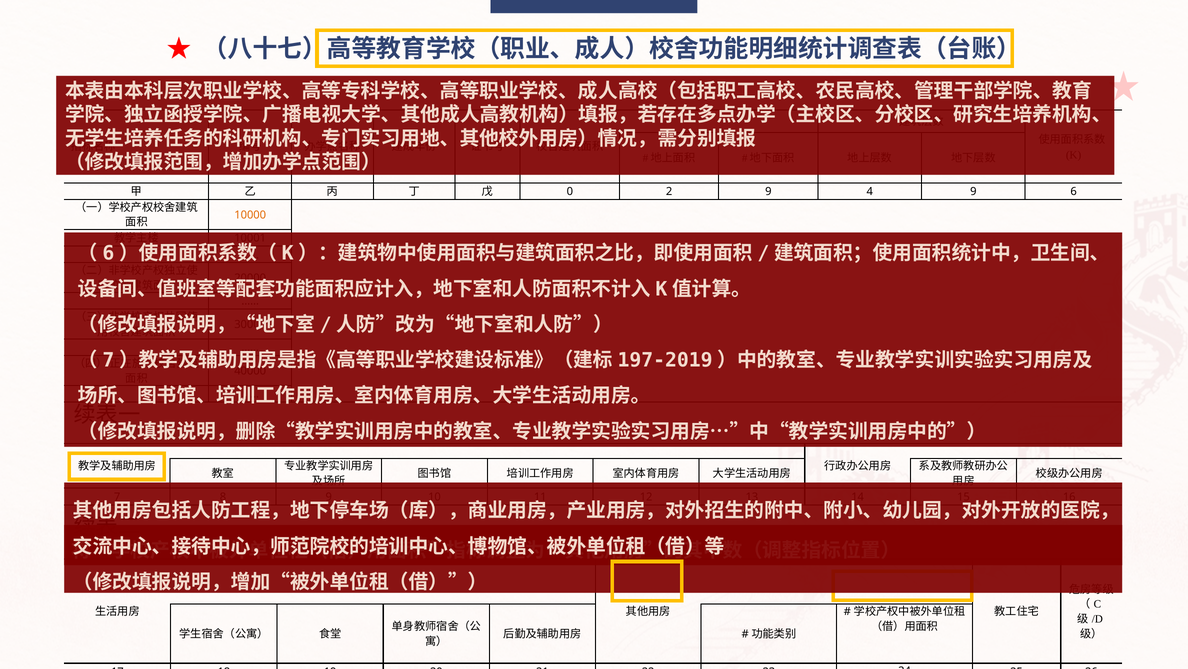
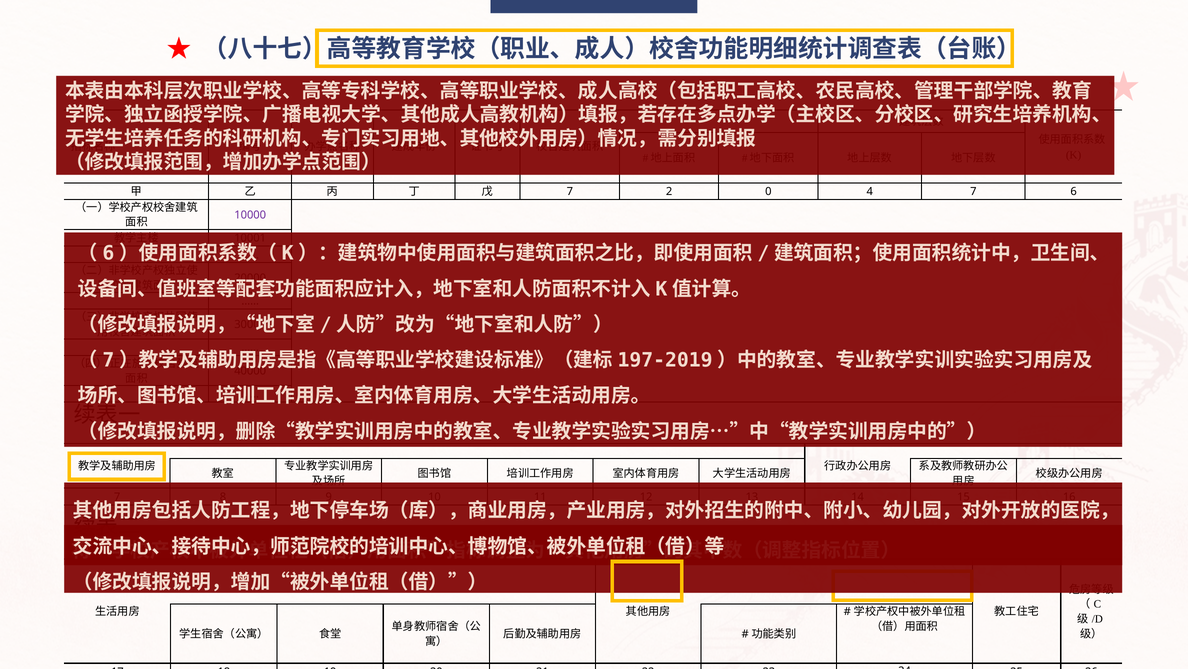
0: 0 -> 7 (570, 191)
2 9: 9 -> 0 (768, 191)
4 9: 9 -> 7 (973, 191)
10000 colour: orange -> purple (250, 215)
